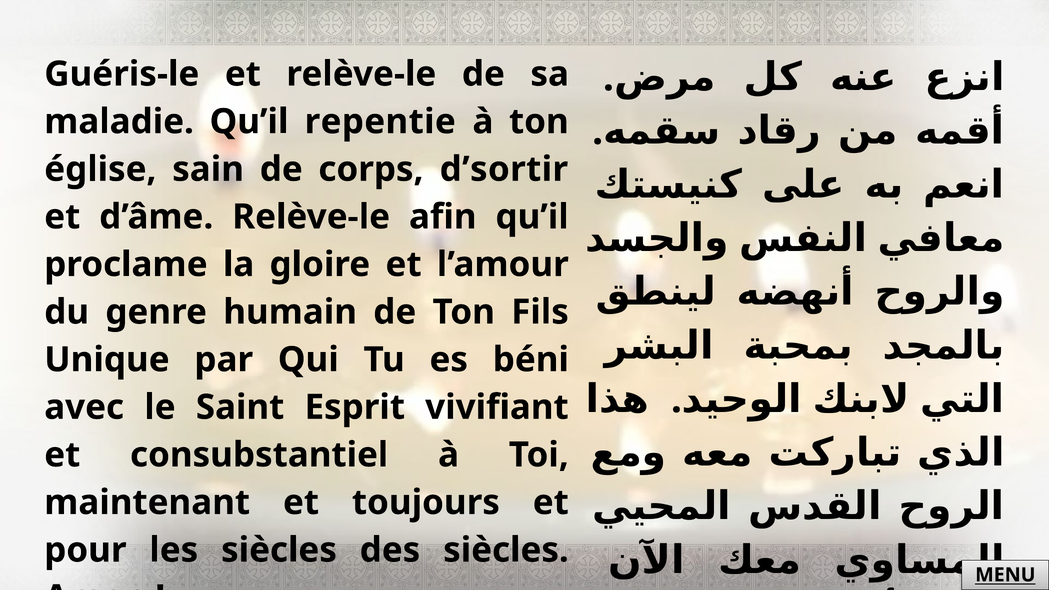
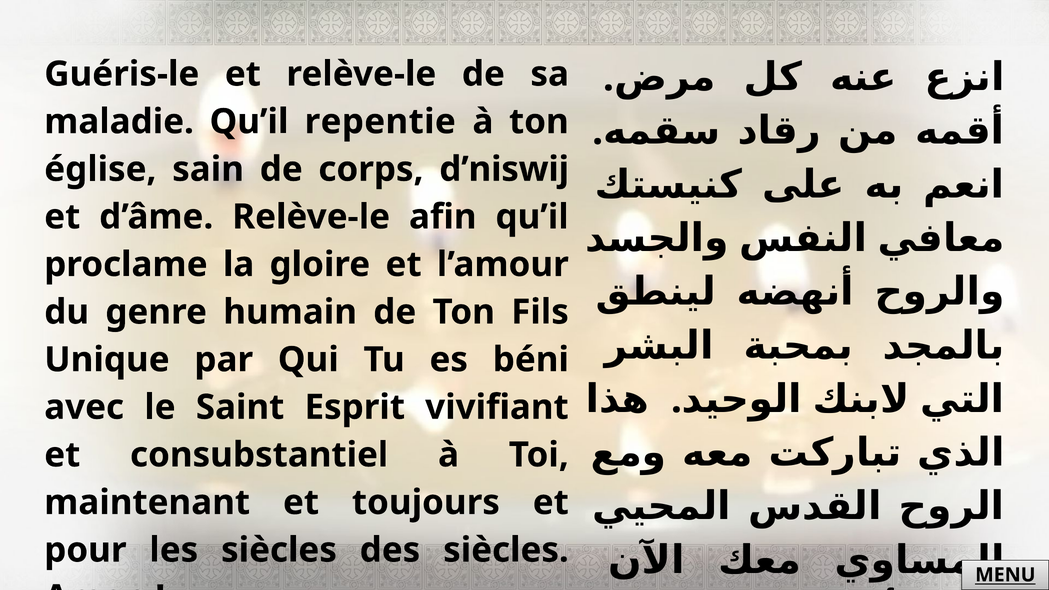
d’sortir: d’sortir -> d’niswij (504, 169)
